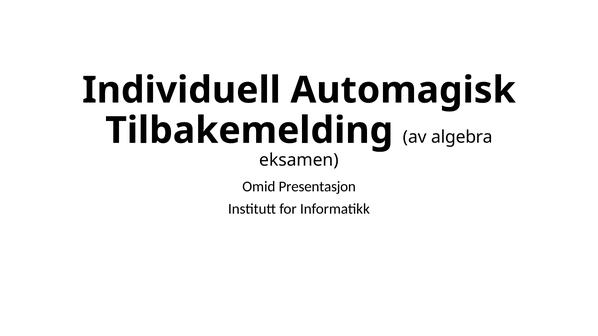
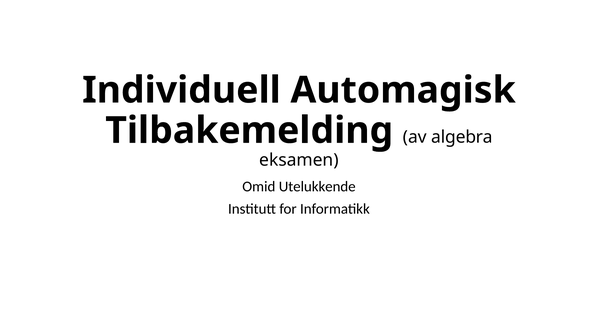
Presentasjon: Presentasjon -> Utelukkende (317, 187)
